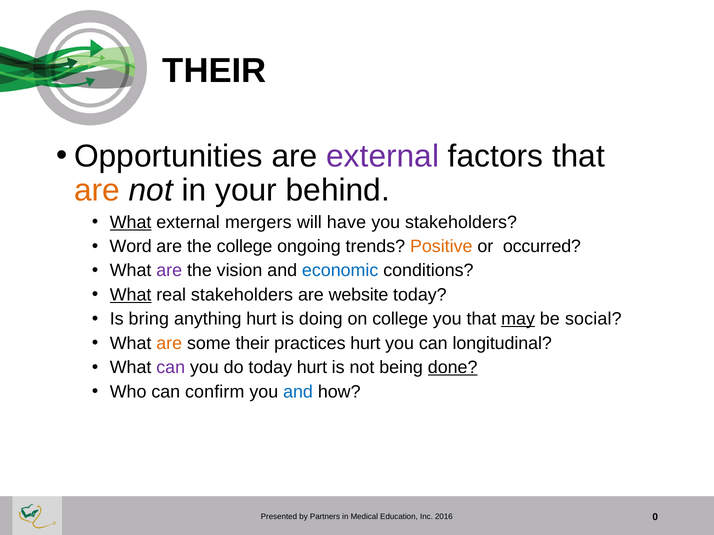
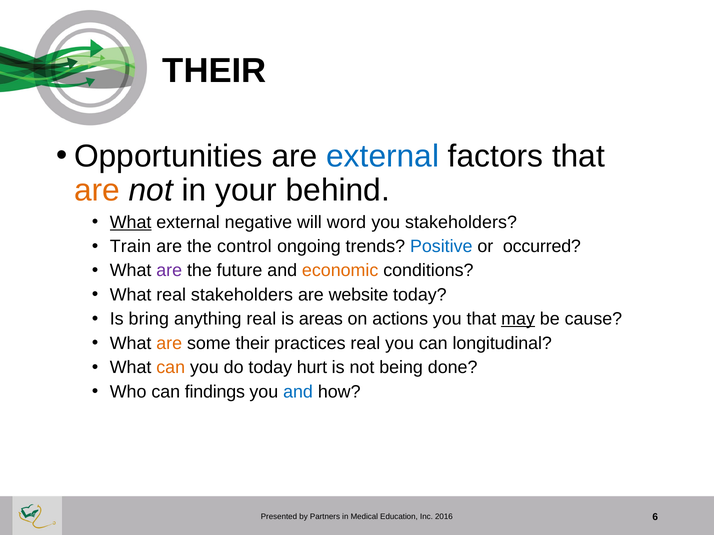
external colour: purple -> blue (383, 156)
mergers: mergers -> negative (258, 222)
have: have -> word (346, 222)
Word: Word -> Train (130, 247)
the college: college -> control (244, 247)
Positive colour: orange -> blue (441, 247)
vision: vision -> future (240, 271)
economic colour: blue -> orange (340, 271)
What underline: present -> none (131, 295)
anything hurt: hurt -> real (261, 319)
doing: doing -> areas (321, 319)
on college: college -> actions (400, 319)
social: social -> cause (593, 319)
practices hurt: hurt -> real (365, 344)
can colour: purple -> orange (171, 368)
done underline: present -> none (453, 368)
confirm: confirm -> findings (215, 392)
0: 0 -> 6 (655, 517)
